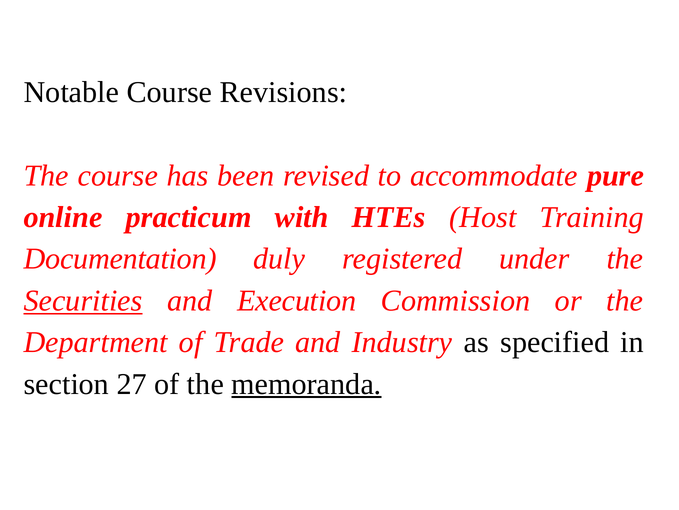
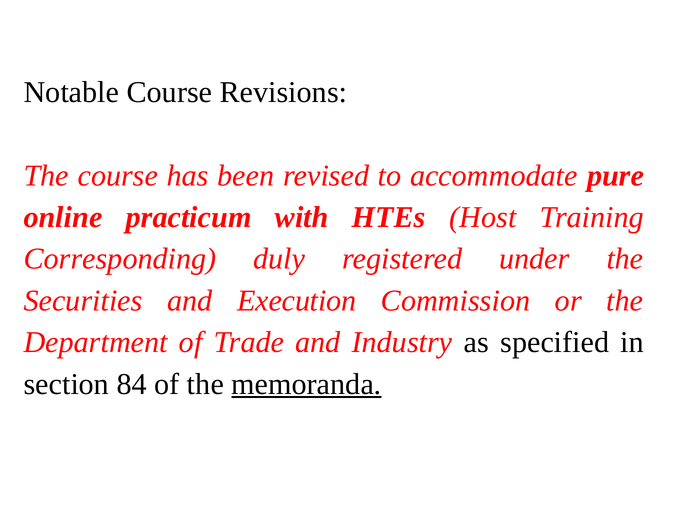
Documentation: Documentation -> Corresponding (120, 259)
Securities underline: present -> none (83, 300)
27: 27 -> 84 (132, 384)
